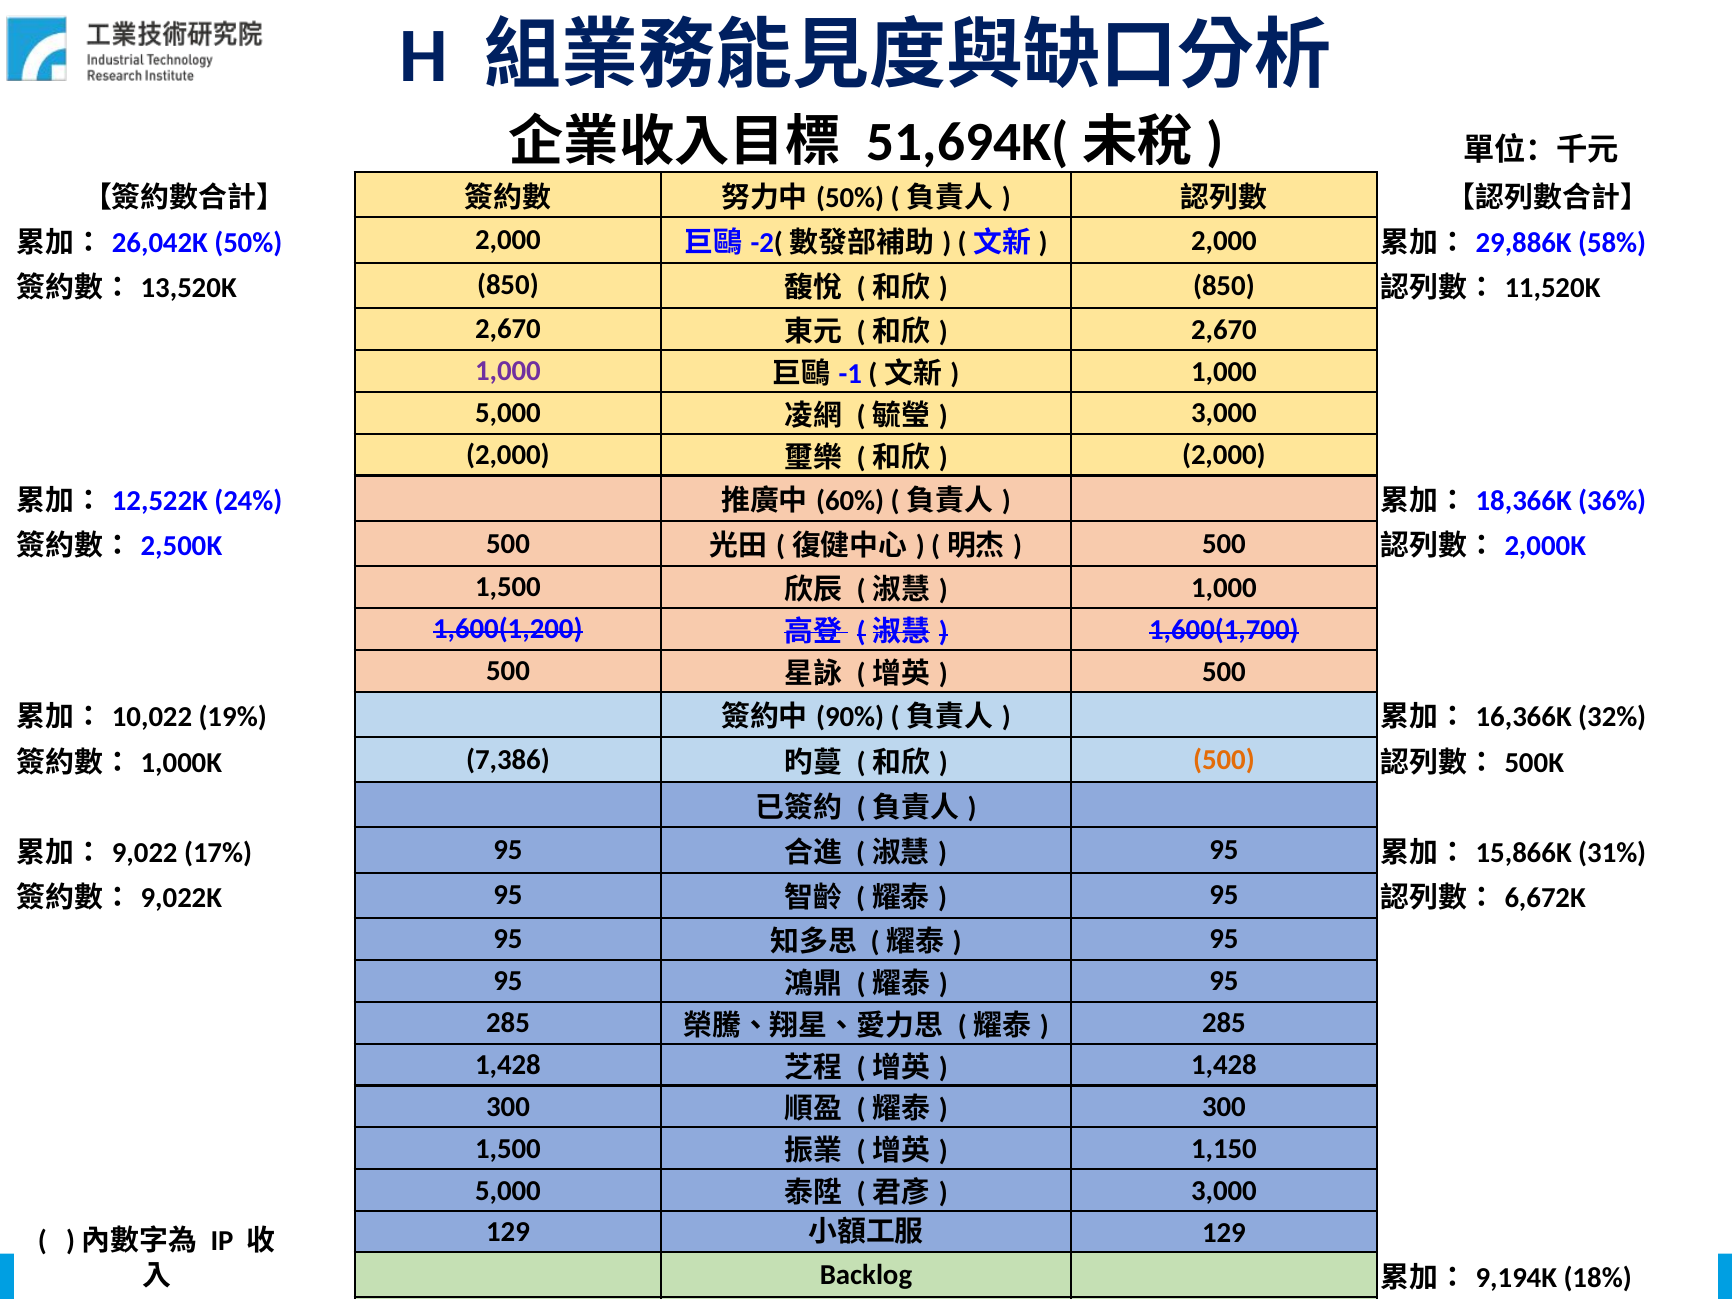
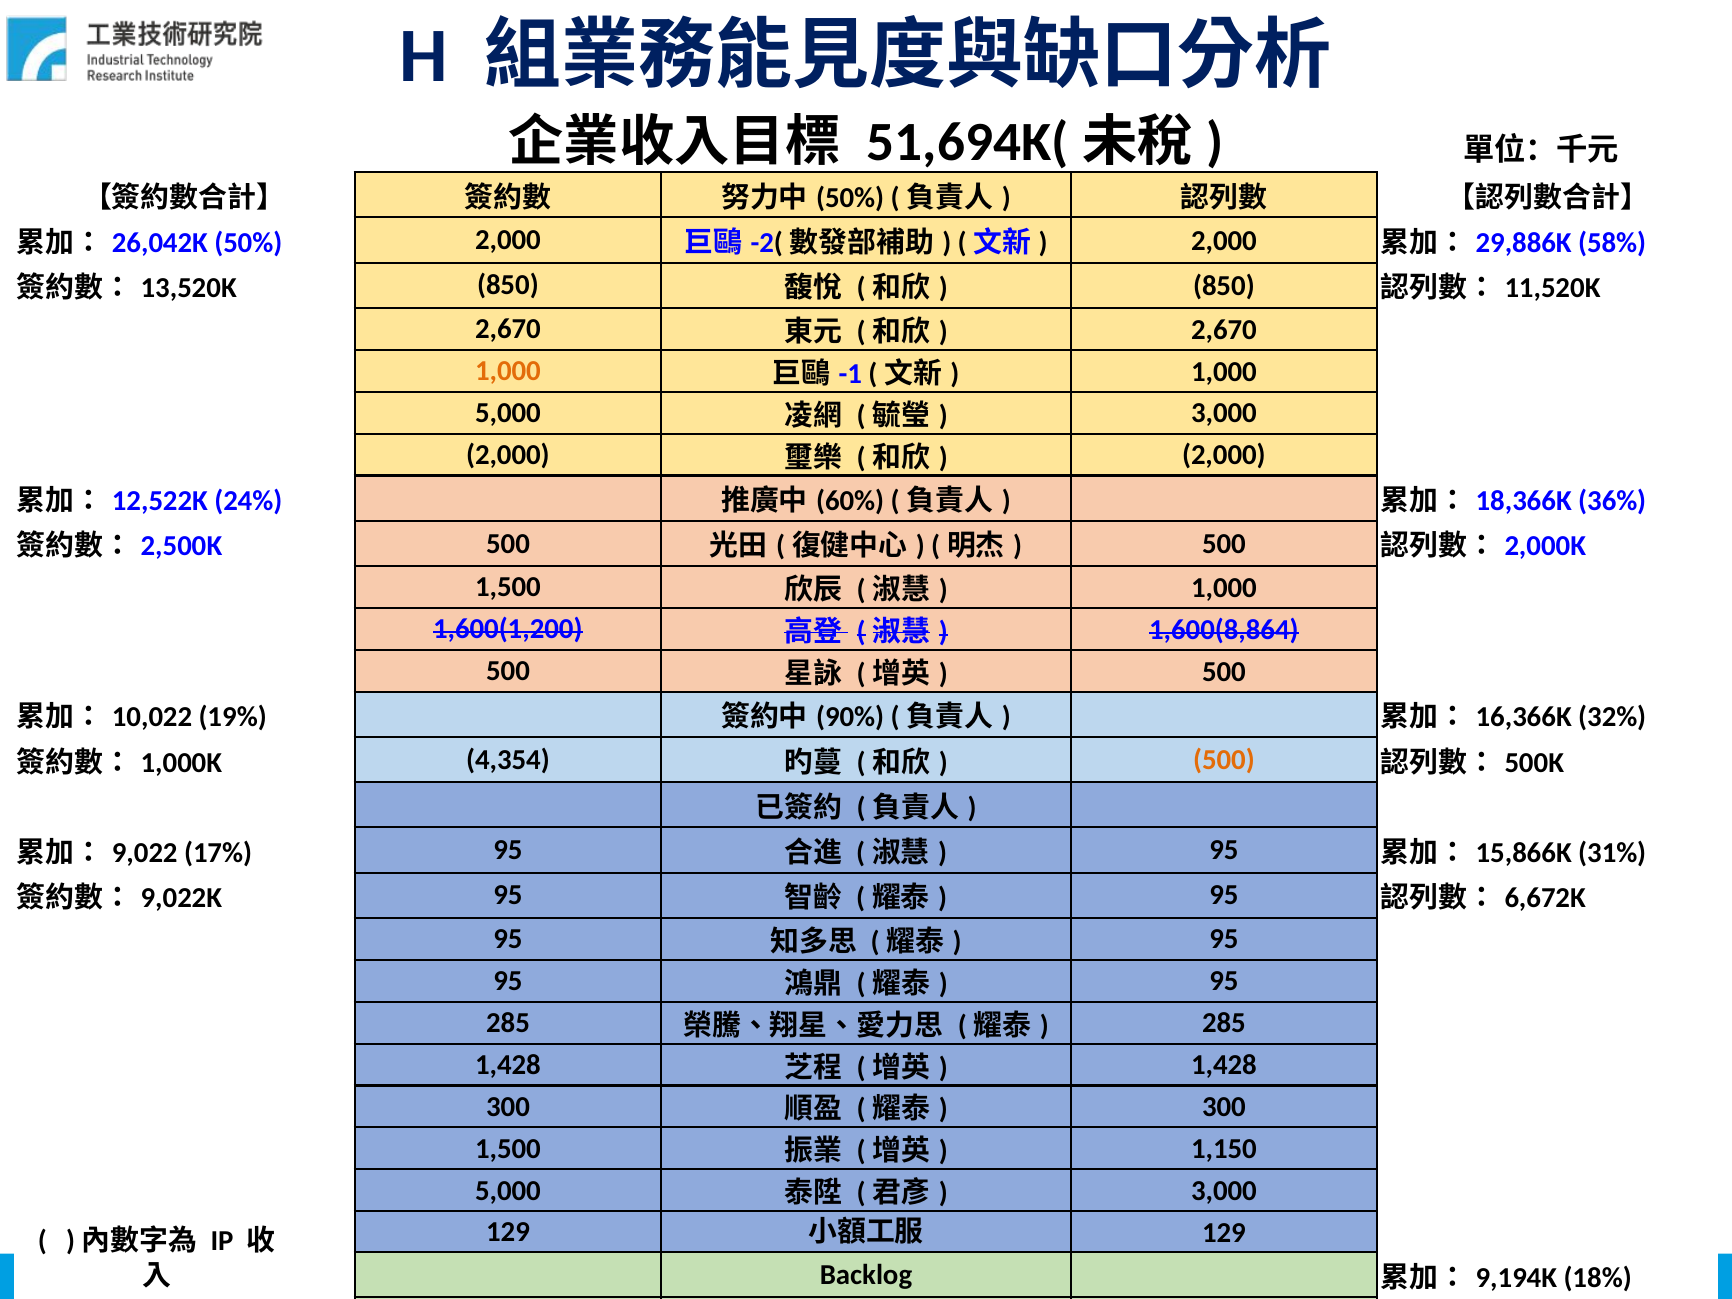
1,000 colour: purple -> orange (508, 371)
1,600(1,700: 1,600(1,700 -> 1,600(8,864 (1224, 630)
7,386: 7,386 -> 4,354 (508, 760)
